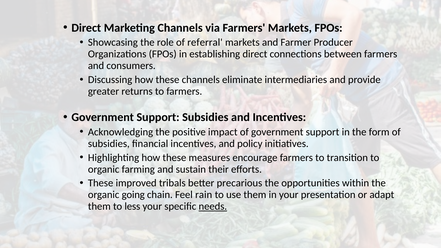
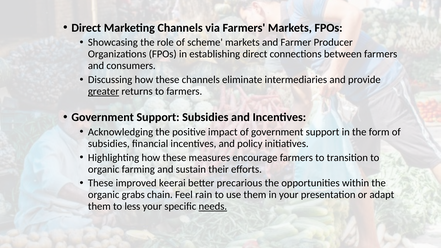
referral: referral -> scheme (205, 42)
greater underline: none -> present (104, 91)
tribals: tribals -> keerai (172, 183)
going: going -> grabs (133, 195)
